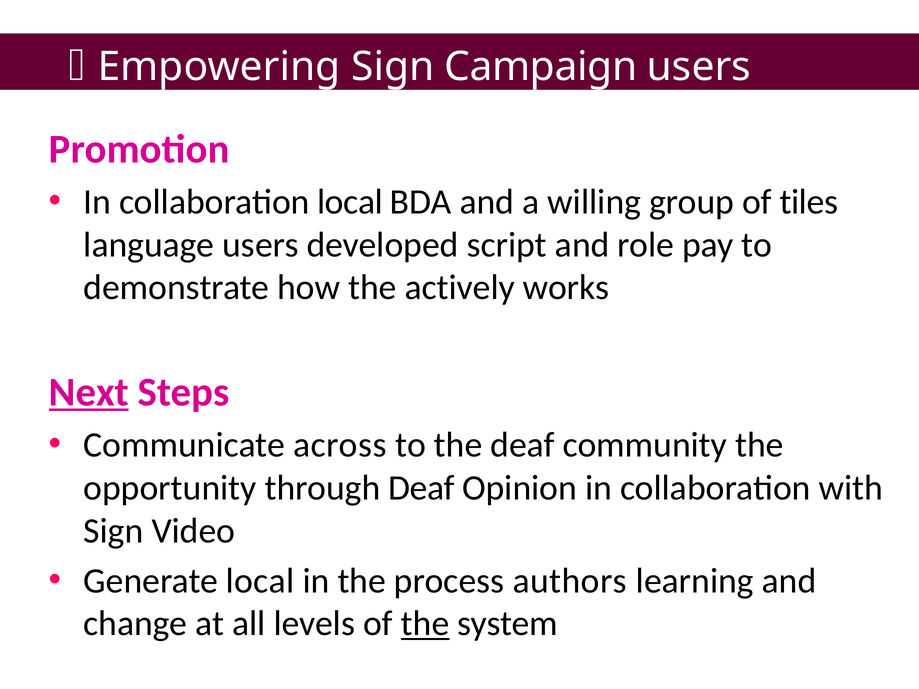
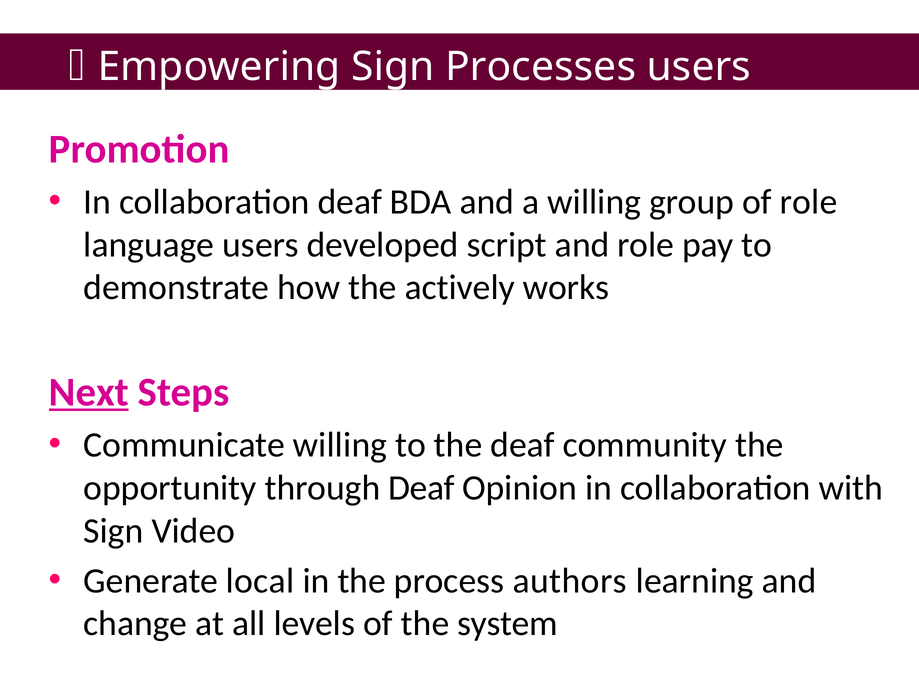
Campaign: Campaign -> Processes (541, 67)
collaboration local: local -> deaf (350, 202)
of tiles: tiles -> role (809, 202)
Communicate across: across -> willing (340, 445)
the underline: present -> none (425, 624)
